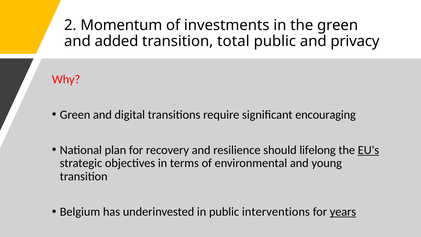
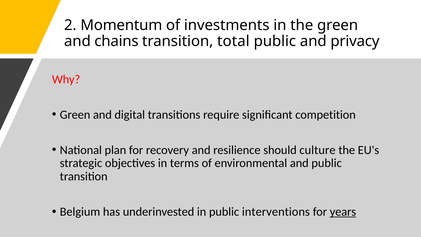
added: added -> chains (116, 41)
encouraging: encouraging -> competition (325, 115)
lifelong: lifelong -> culture (317, 150)
EU's underline: present -> none (368, 150)
and young: young -> public (327, 163)
